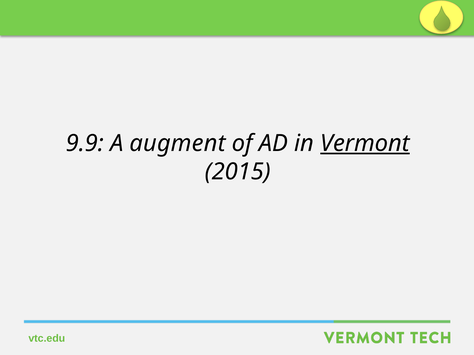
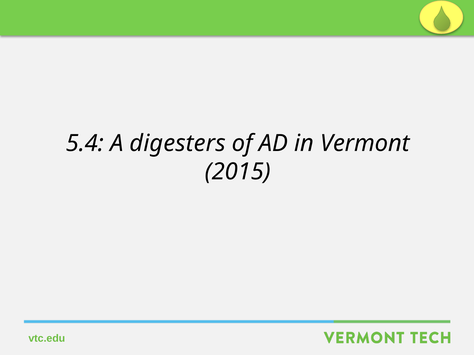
9.9: 9.9 -> 5.4 (85, 144)
augment: augment -> digesters (178, 144)
Vermont underline: present -> none (365, 144)
